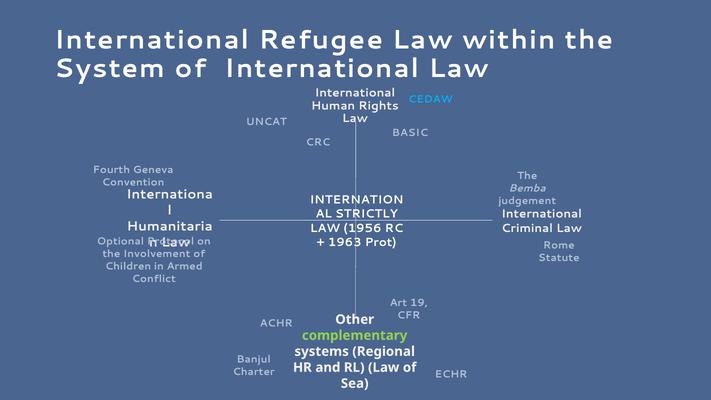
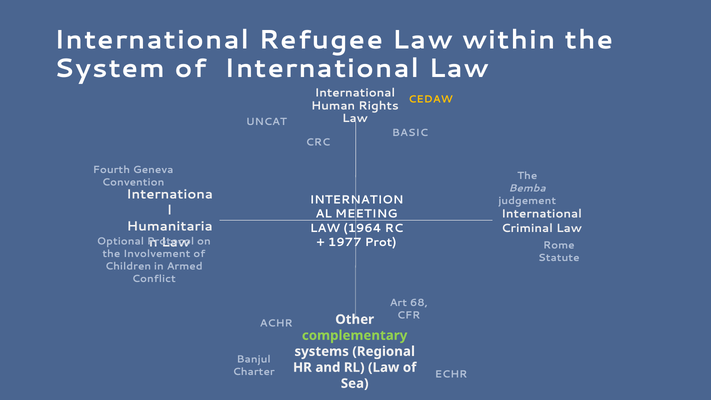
CEDAW colour: light blue -> yellow (431, 99)
STRICTLY: STRICTLY -> MEETING (366, 214)
1956: 1956 -> 1964 (362, 228)
1963: 1963 -> 1977 (345, 242)
19: 19 -> 68 (419, 303)
